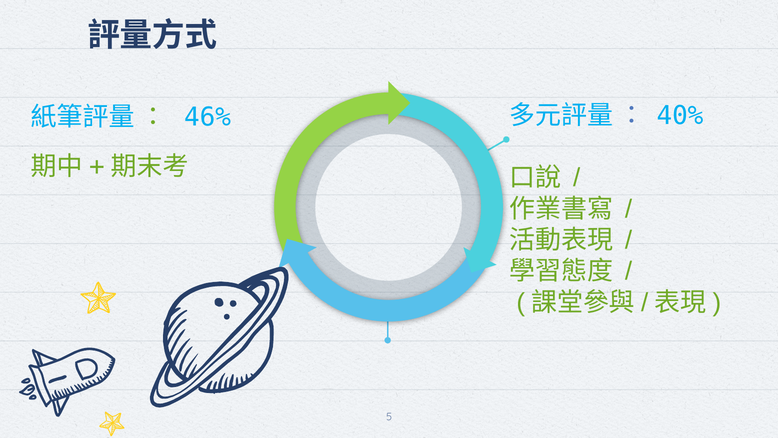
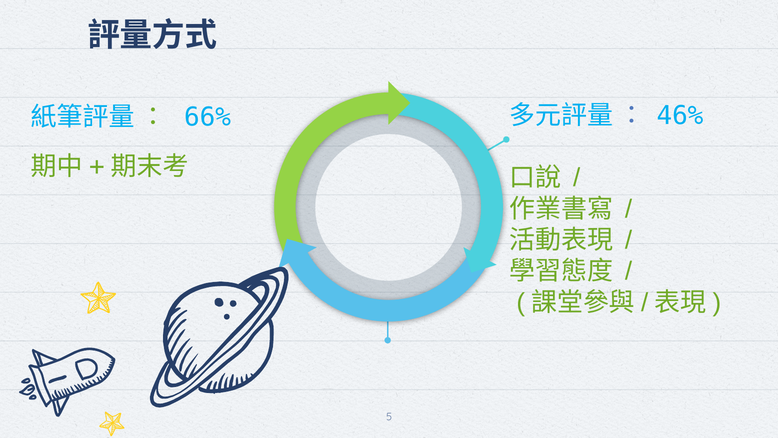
40%: 40% -> 46% (680, 116)
46%: 46% -> 66% (207, 117)
